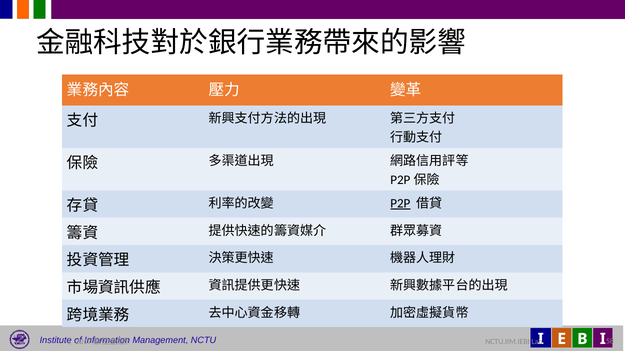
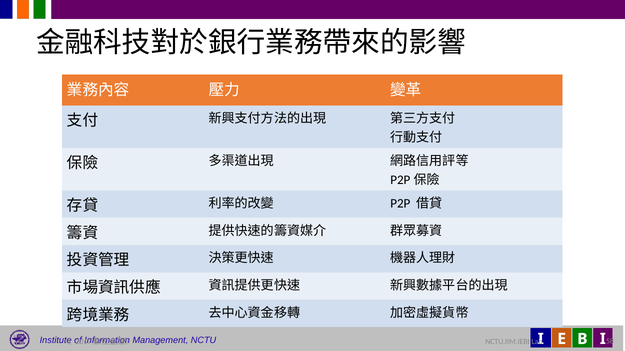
P2P underline: present -> none (400, 204)
